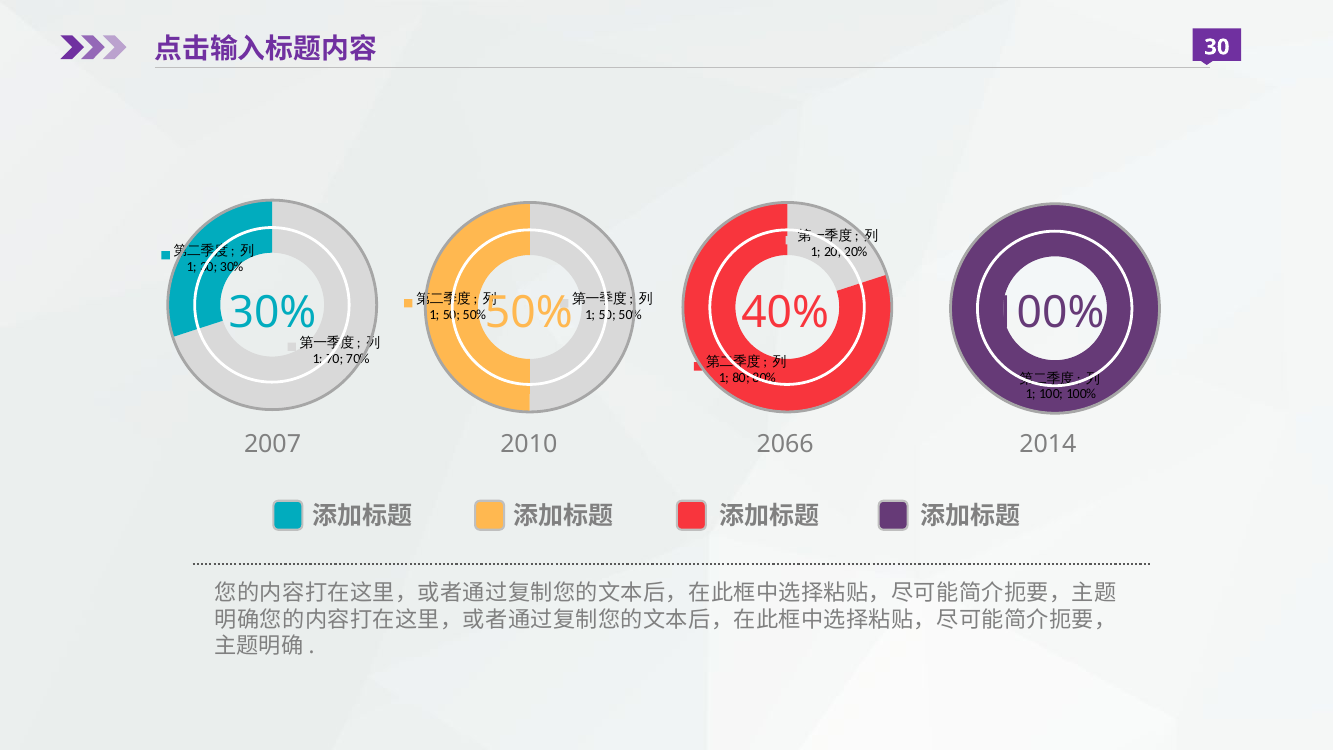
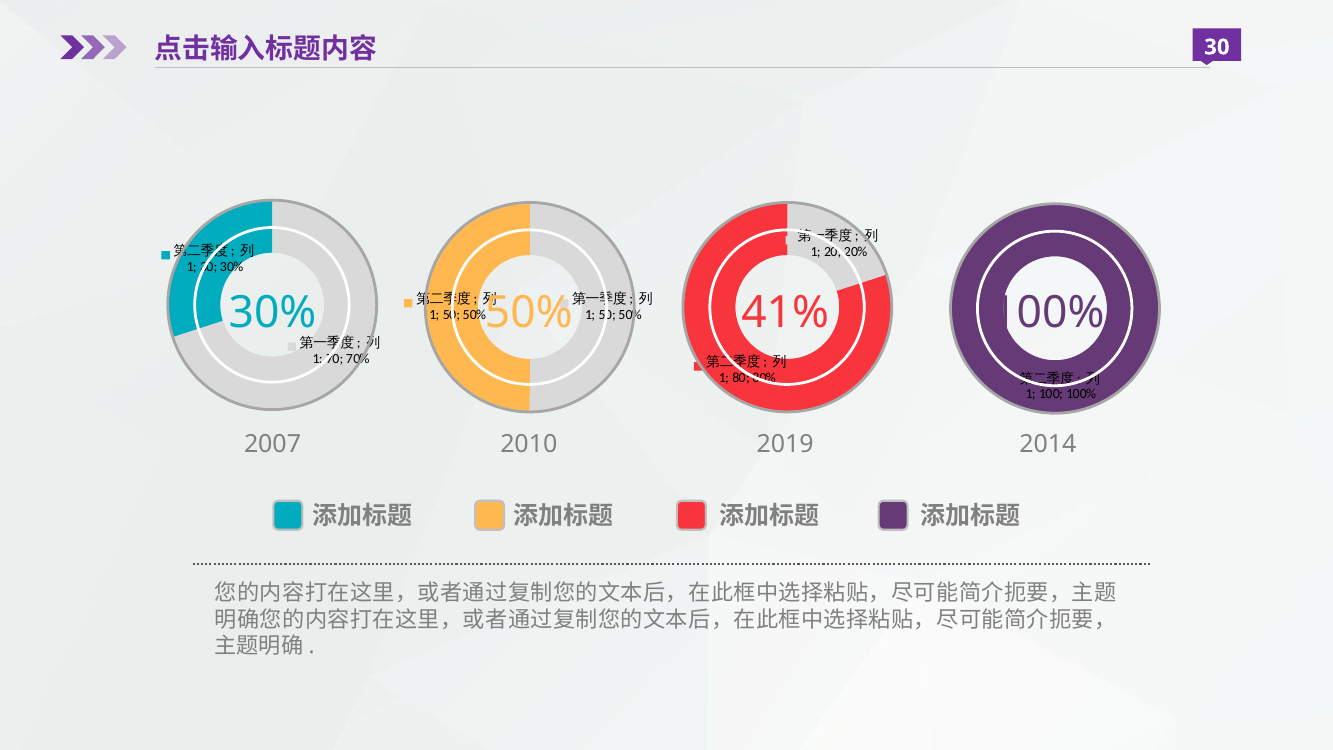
40%: 40% -> 41% (785, 313)
2066: 2066 -> 2019 (785, 444)
